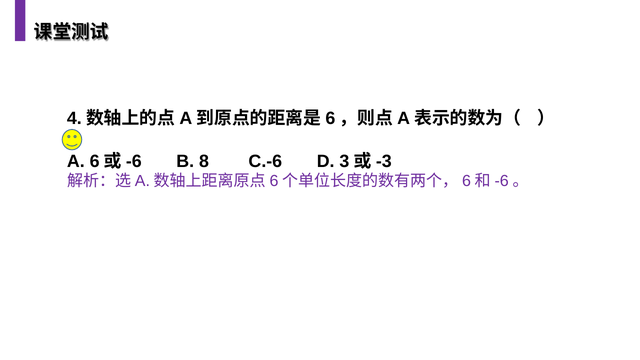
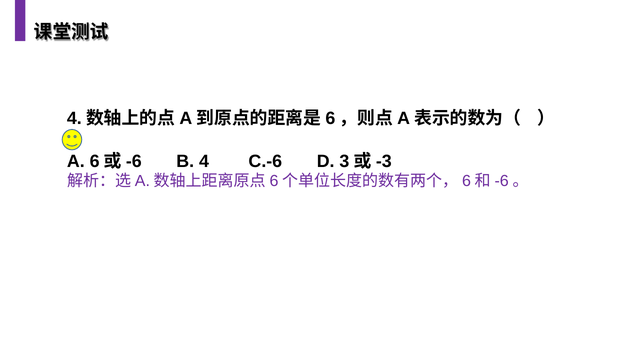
8: 8 -> 4 (204, 161)
